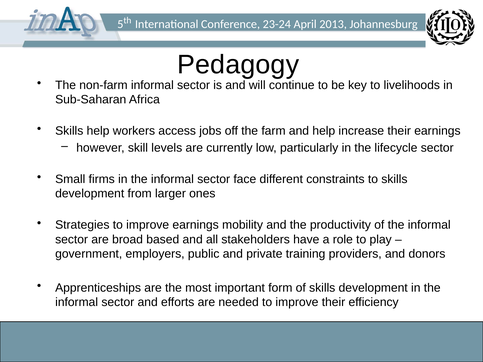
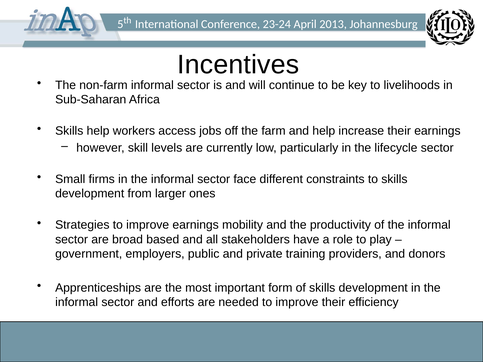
Pedagogy: Pedagogy -> Incentives (238, 65)
